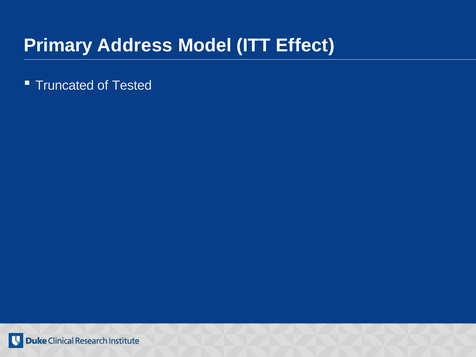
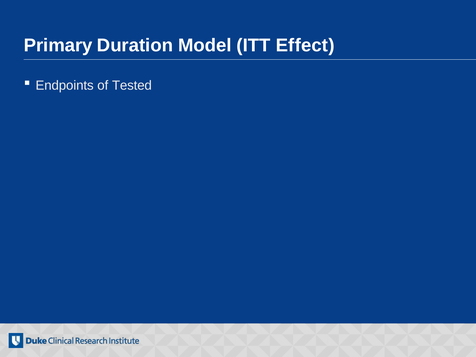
Address: Address -> Duration (135, 45)
Truncated: Truncated -> Endpoints (65, 85)
